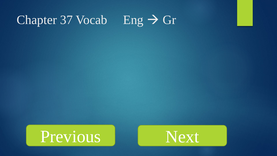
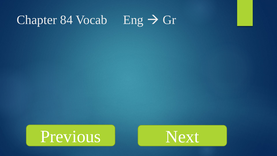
37: 37 -> 84 (66, 20)
